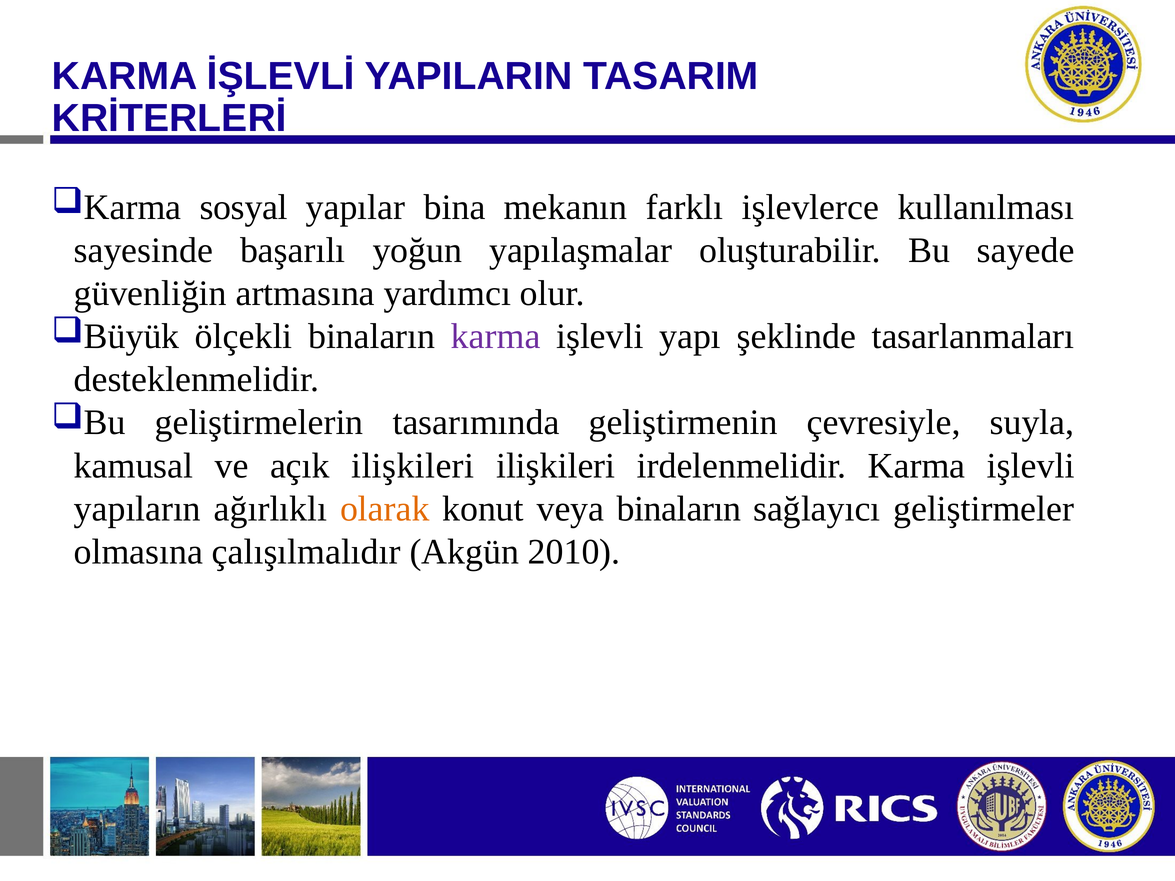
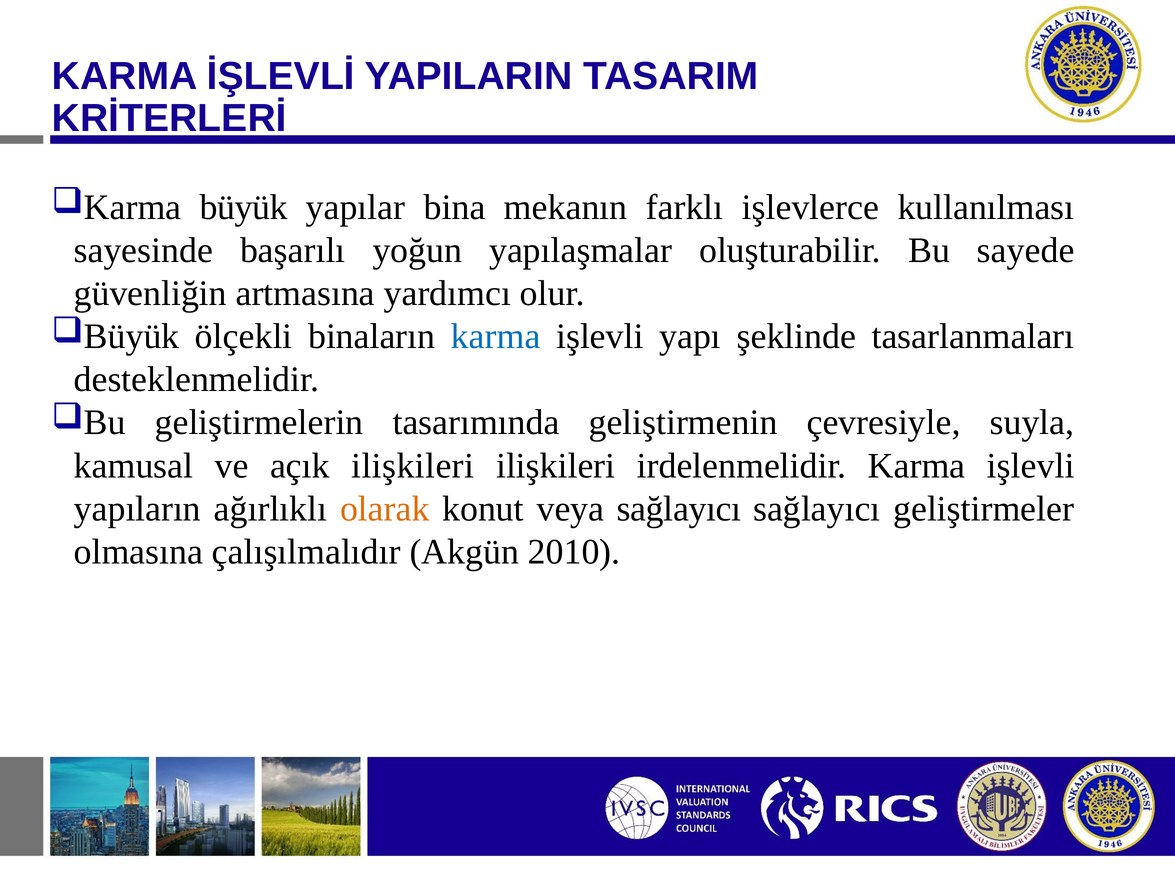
sosyal: sosyal -> büyük (244, 207)
karma colour: purple -> blue (496, 337)
veya binaların: binaların -> sağlayıcı (679, 509)
